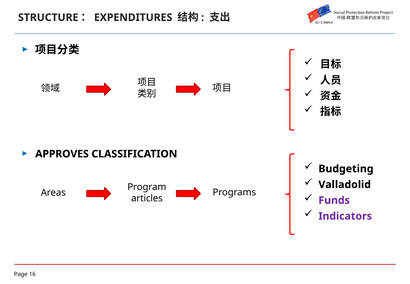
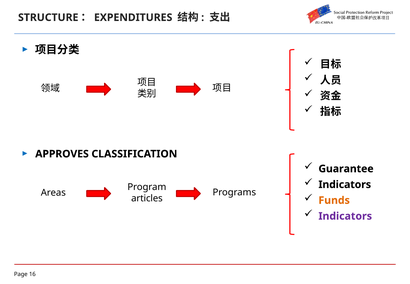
Budgeting: Budgeting -> Guarantee (346, 169)
Valladolid: Valladolid -> Indicators (345, 184)
Funds colour: purple -> orange (334, 200)
